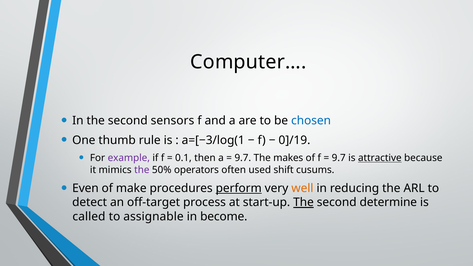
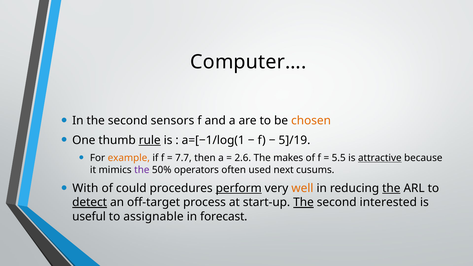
chosen colour: blue -> orange (311, 121)
rule underline: none -> present (150, 140)
a=[−3/log(1: a=[−3/log(1 -> a=[−1/log(1 (213, 140)
0]/19: 0]/19 -> 5]/19 (294, 140)
example colour: purple -> orange (129, 158)
0.1: 0.1 -> 7.7 (183, 158)
9.7: 9.7 -> 2.6 (243, 158)
9.7: 9.7 -> 5.5 (339, 158)
shift: shift -> next (284, 170)
Even: Even -> With (85, 188)
make: make -> could (131, 188)
the underline: none -> present (391, 188)
detect underline: none -> present (90, 202)
determine: determine -> interested (388, 202)
called: called -> useful (89, 217)
become: become -> forecast (224, 217)
